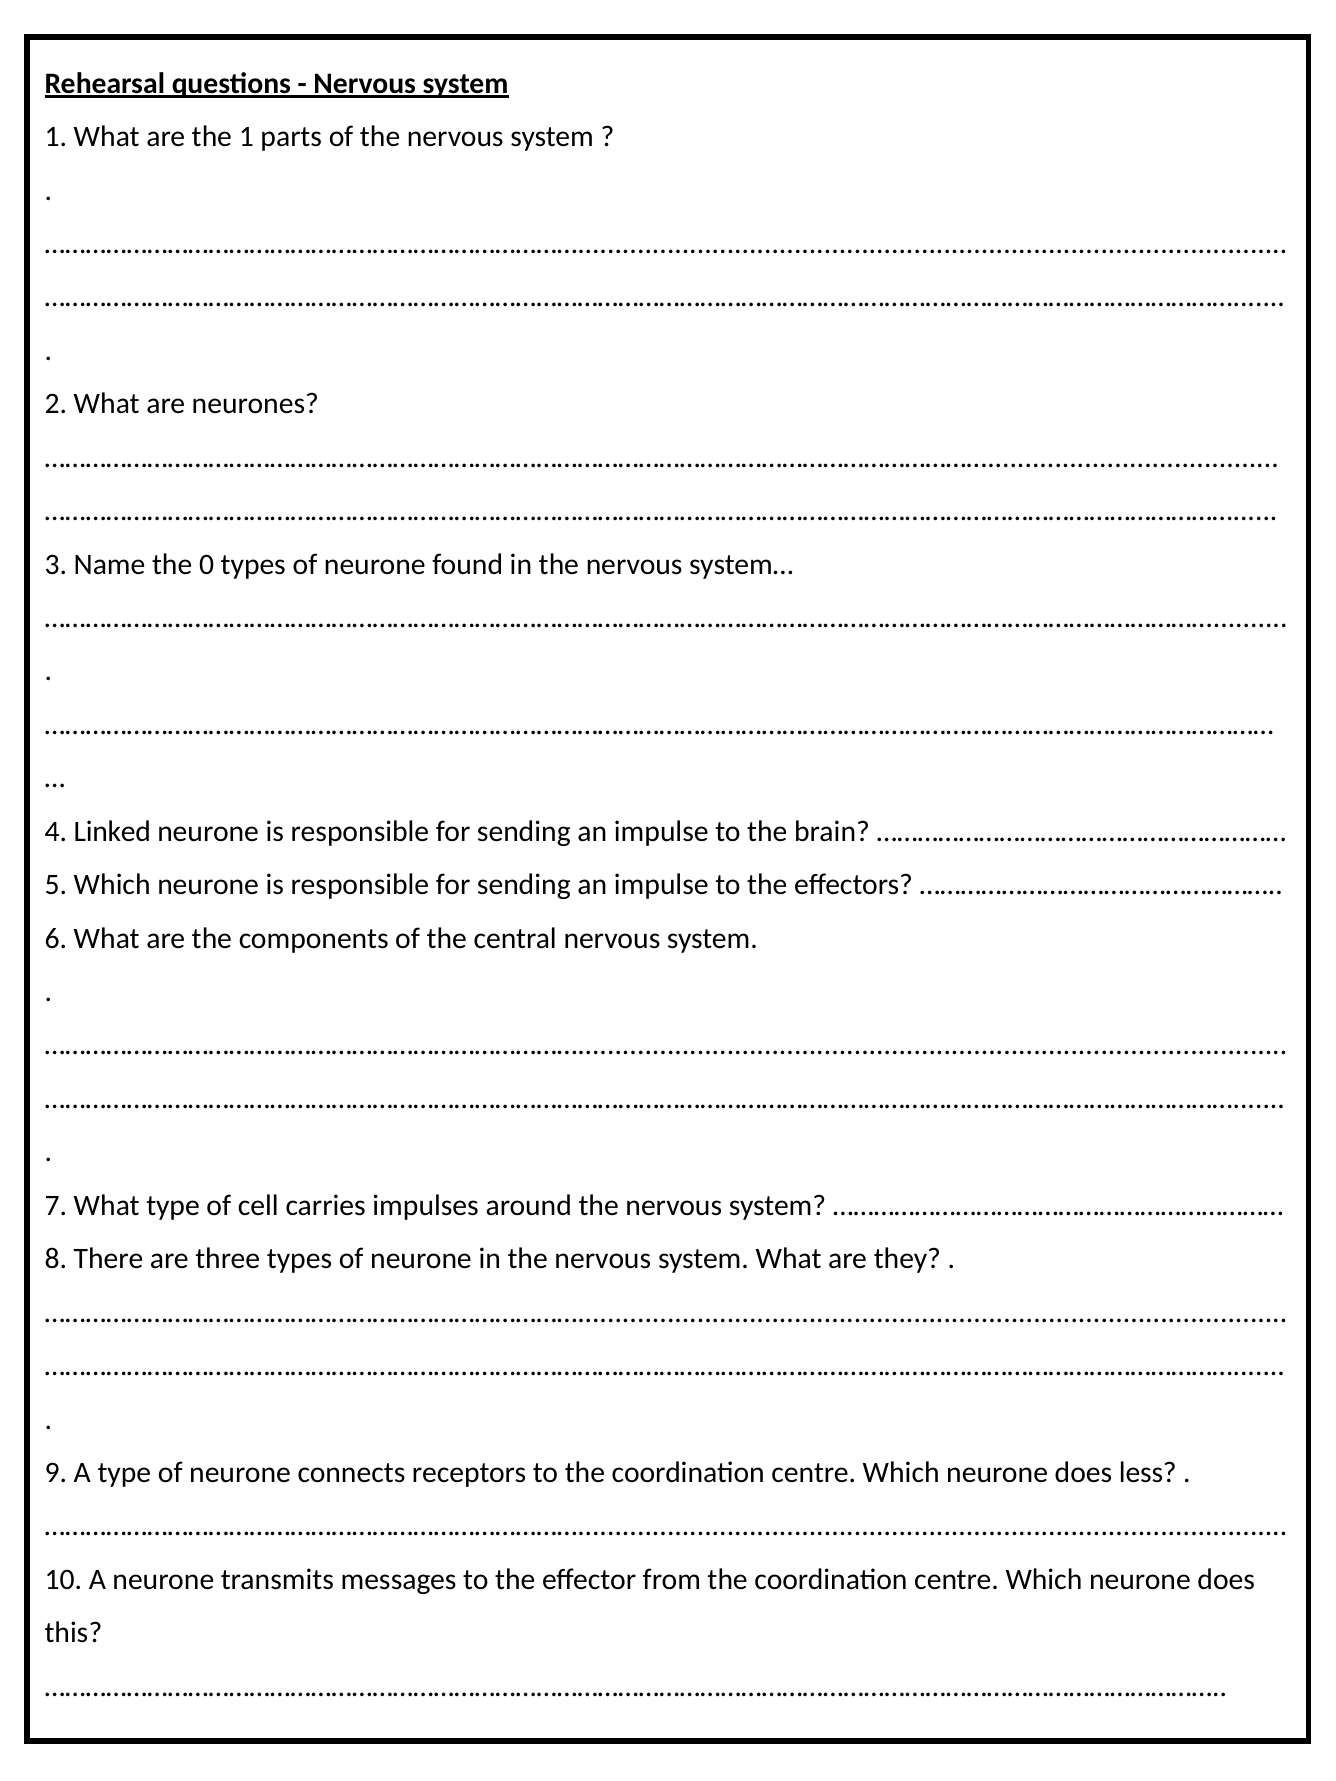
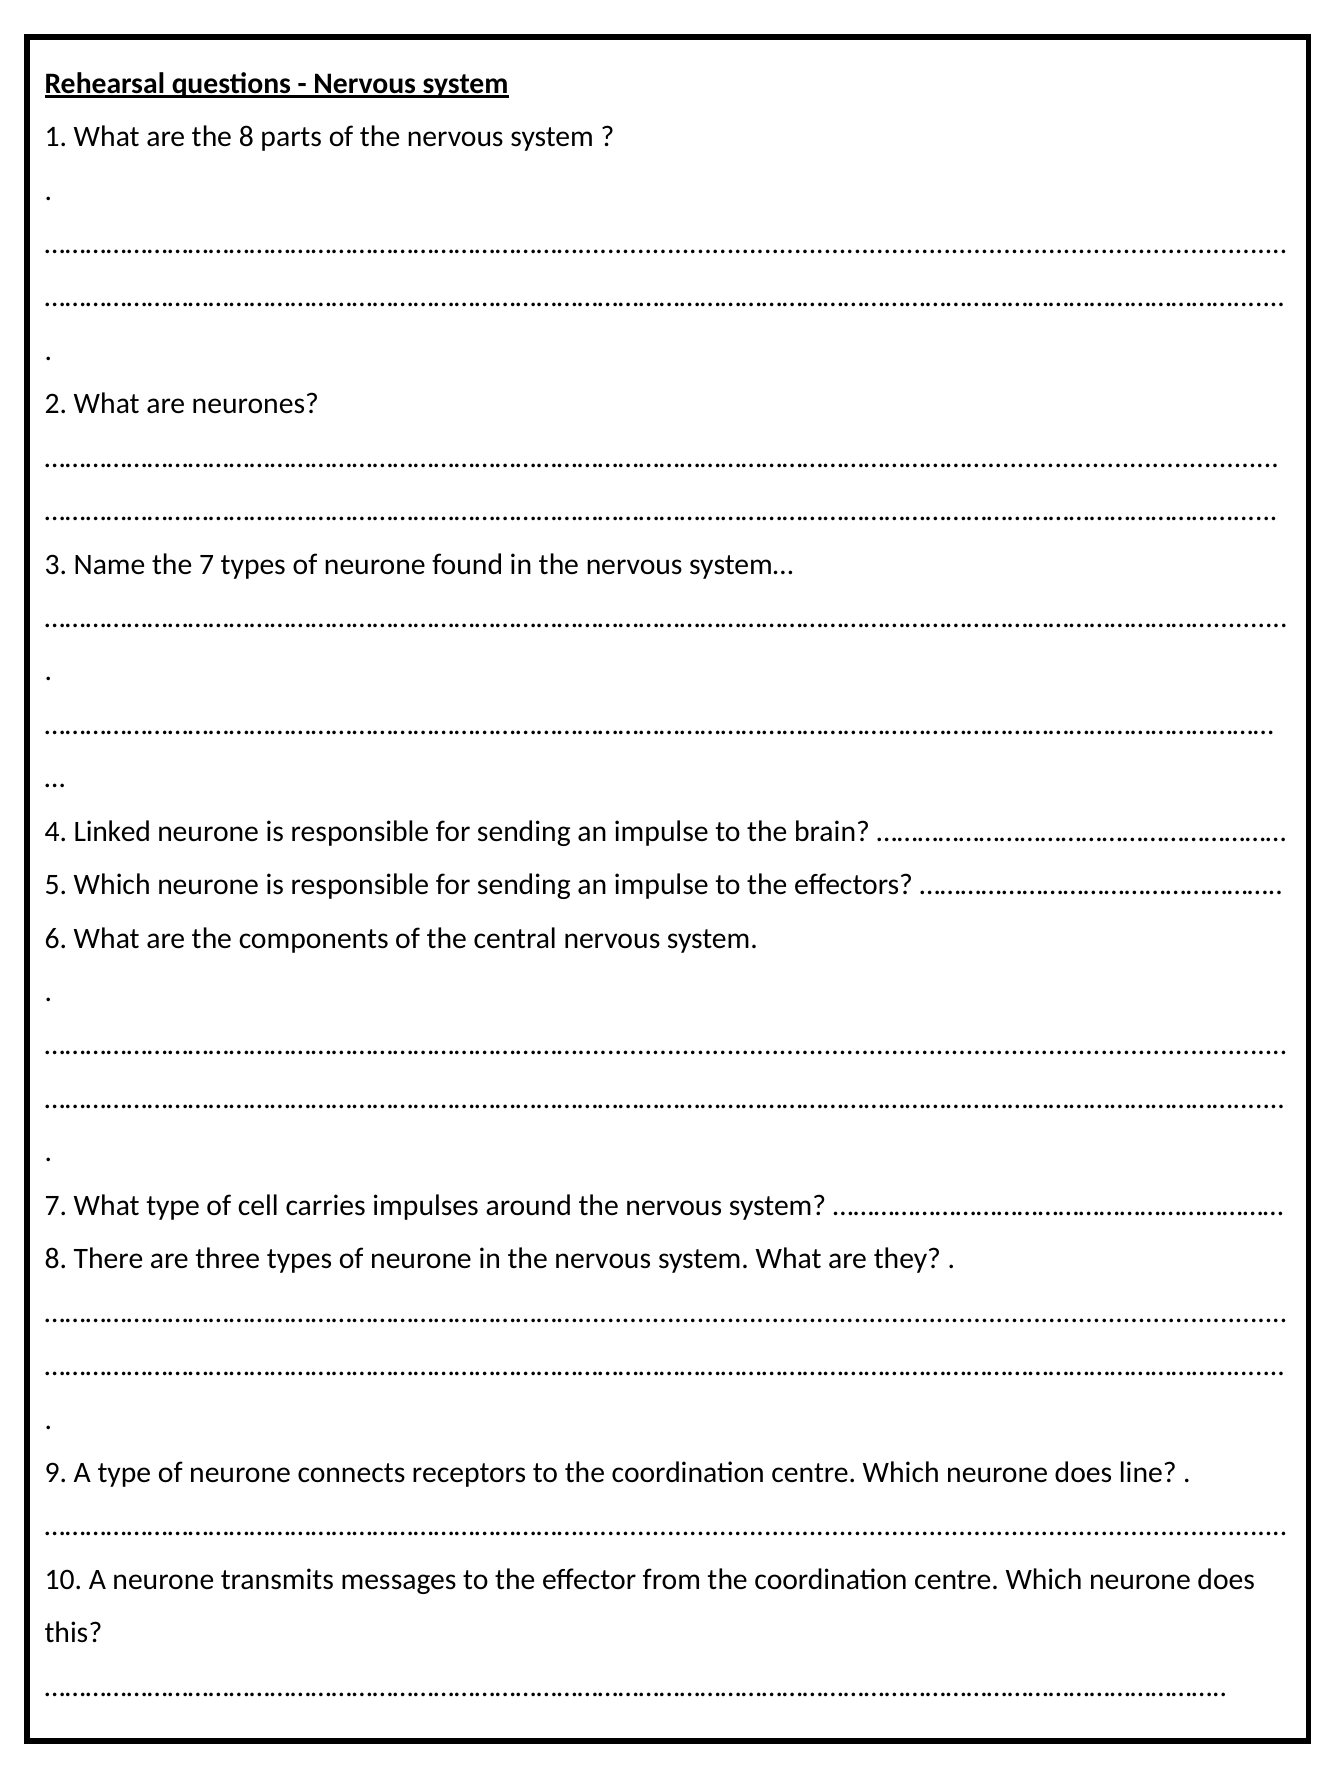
the 1: 1 -> 8 (246, 137)
the 0: 0 -> 7 (207, 564)
less: less -> line (1148, 1473)
